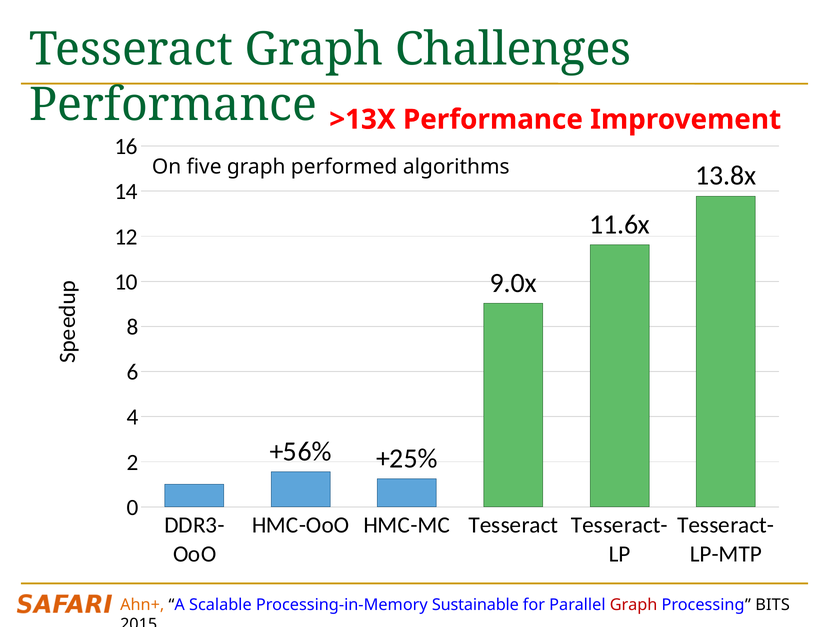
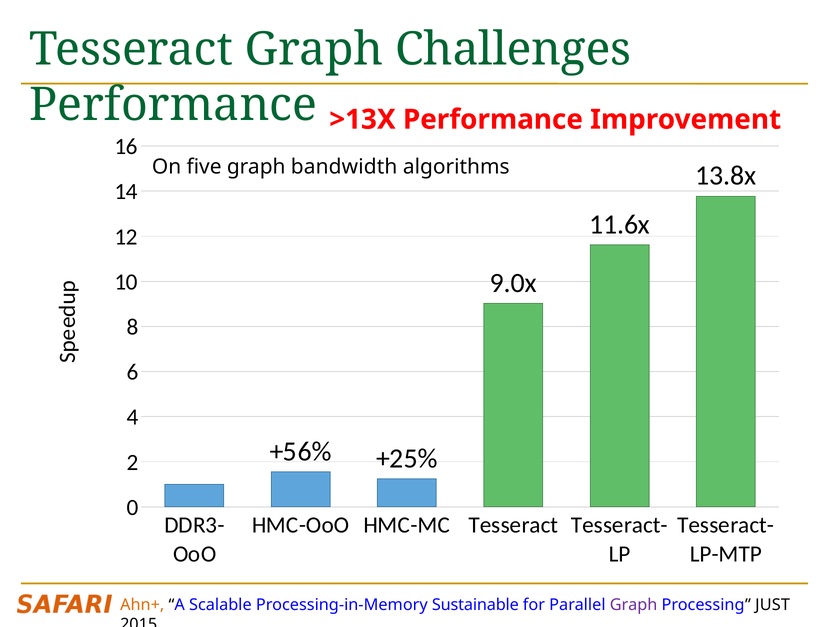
performed: performed -> bandwidth (344, 167)
Graph colour: red -> purple (634, 605)
BITS: BITS -> JUST (773, 605)
